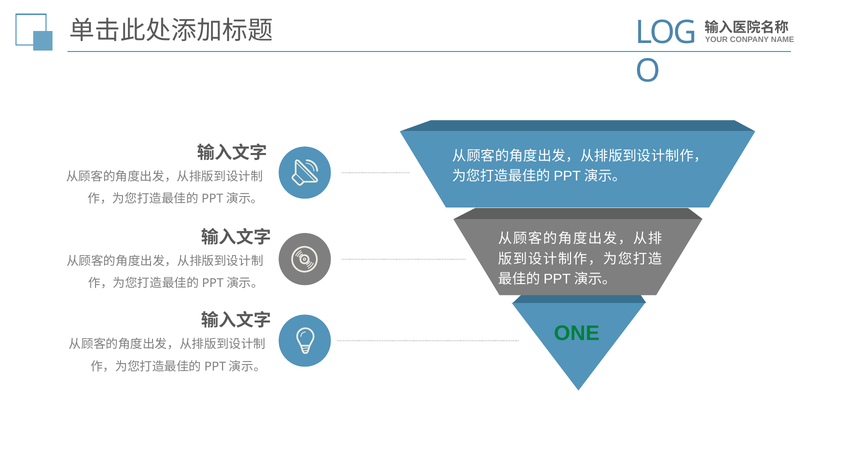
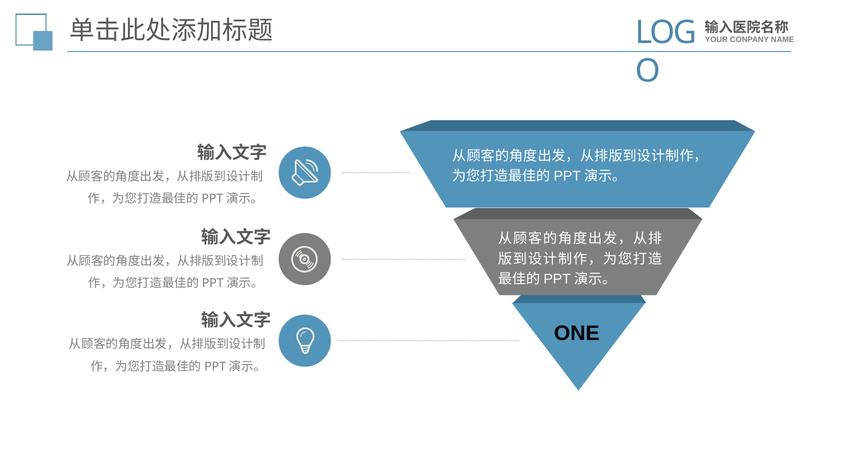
ONE colour: green -> black (577, 334)
